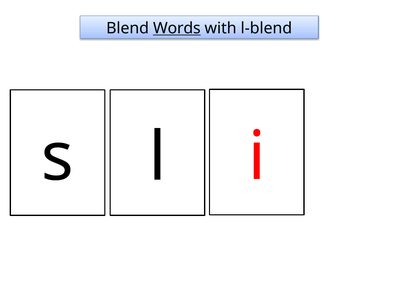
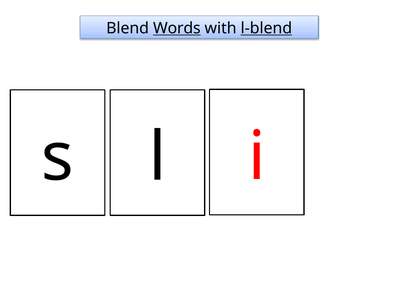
l-blend underline: none -> present (266, 28)
